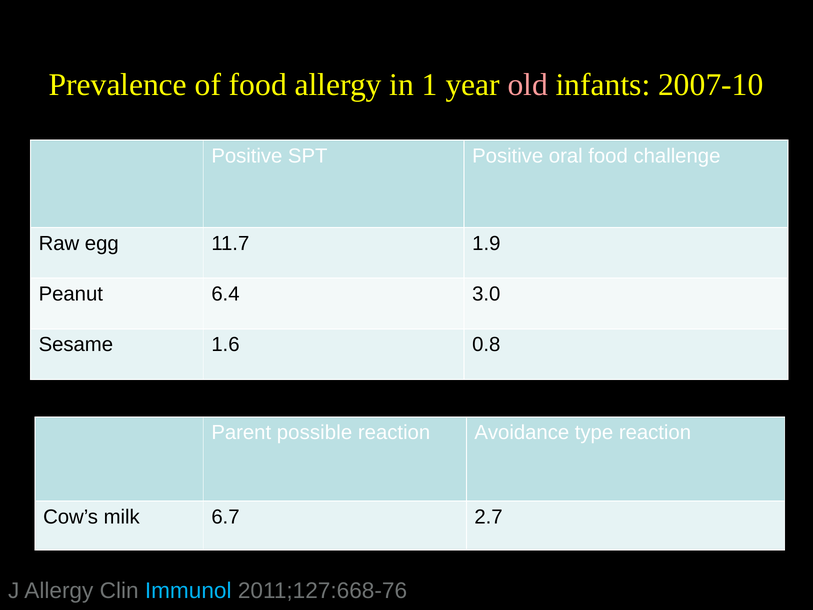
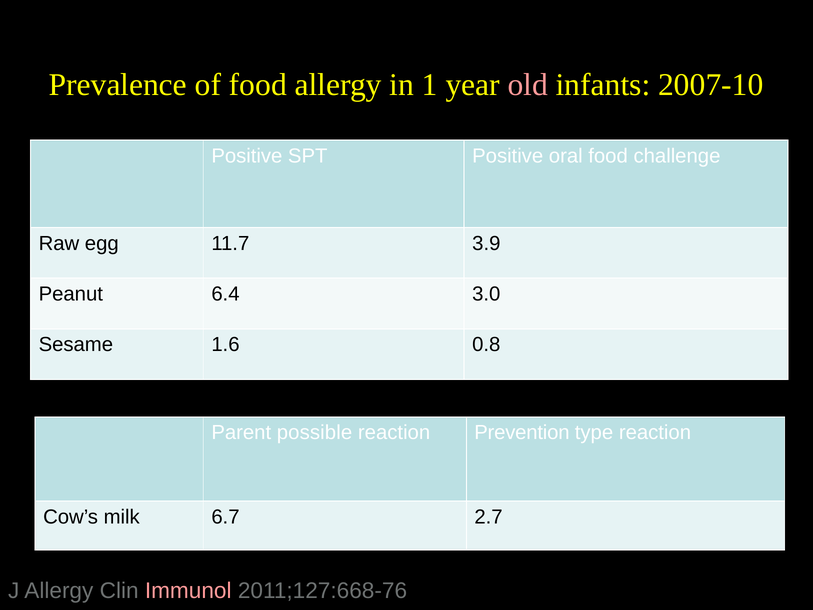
1.9: 1.9 -> 3.9 (486, 243)
Avoidance: Avoidance -> Prevention (522, 432)
Immunol colour: light blue -> pink (188, 591)
